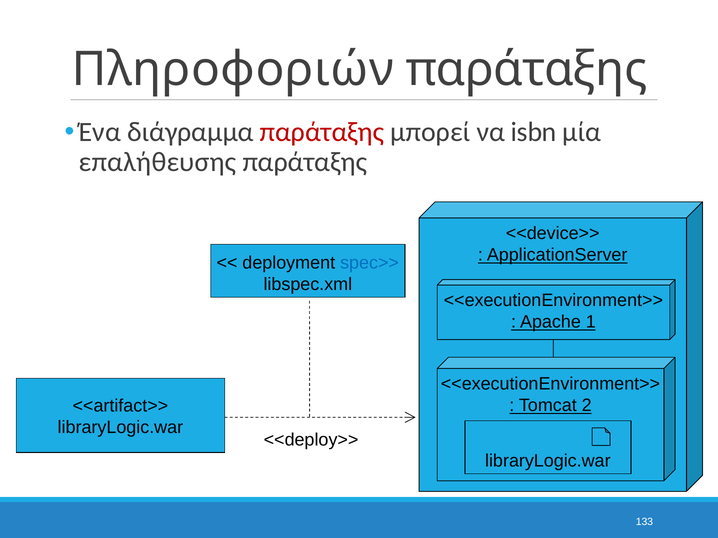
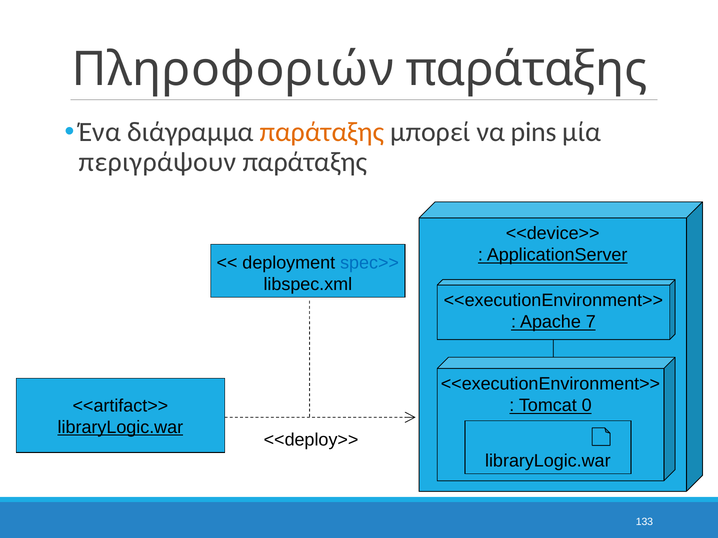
παράταξης colour: red -> orange (322, 132)
isbn: isbn -> pins (534, 132)
επαλήθευσης: επαλήθευσης -> περιγράψουν (158, 162)
1: 1 -> 7 (591, 322)
2: 2 -> 0 (587, 406)
libraryLogic.war underline: none -> present (120, 428)
